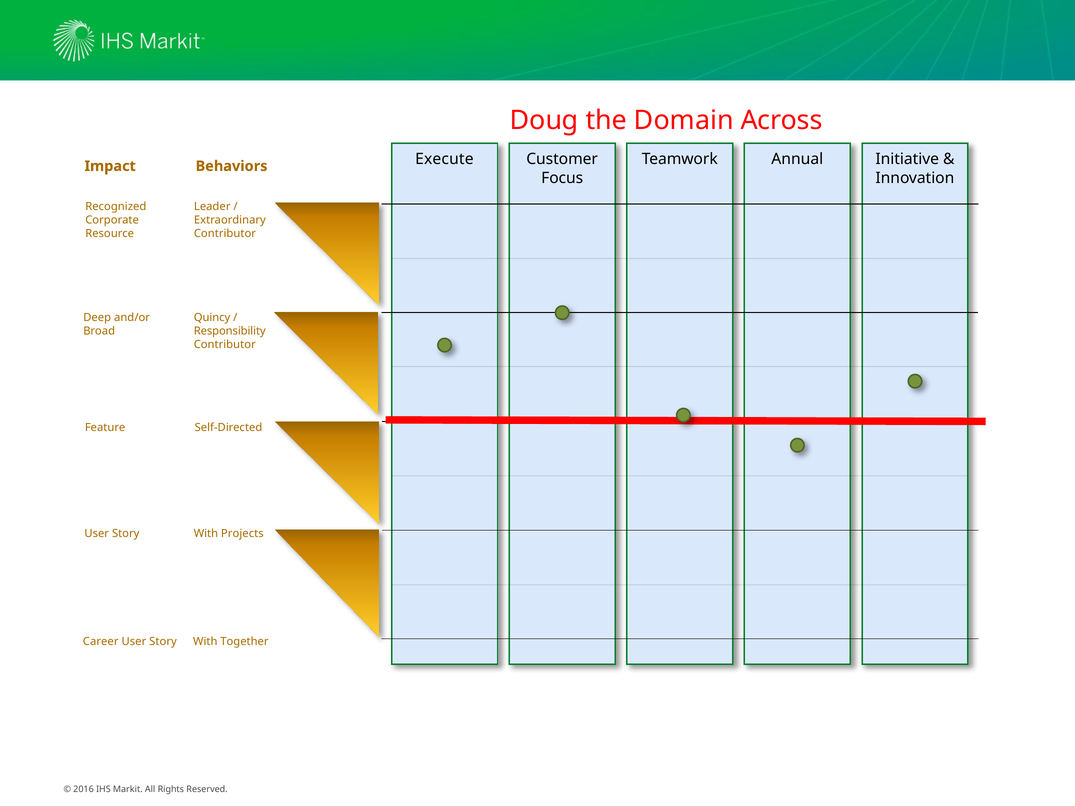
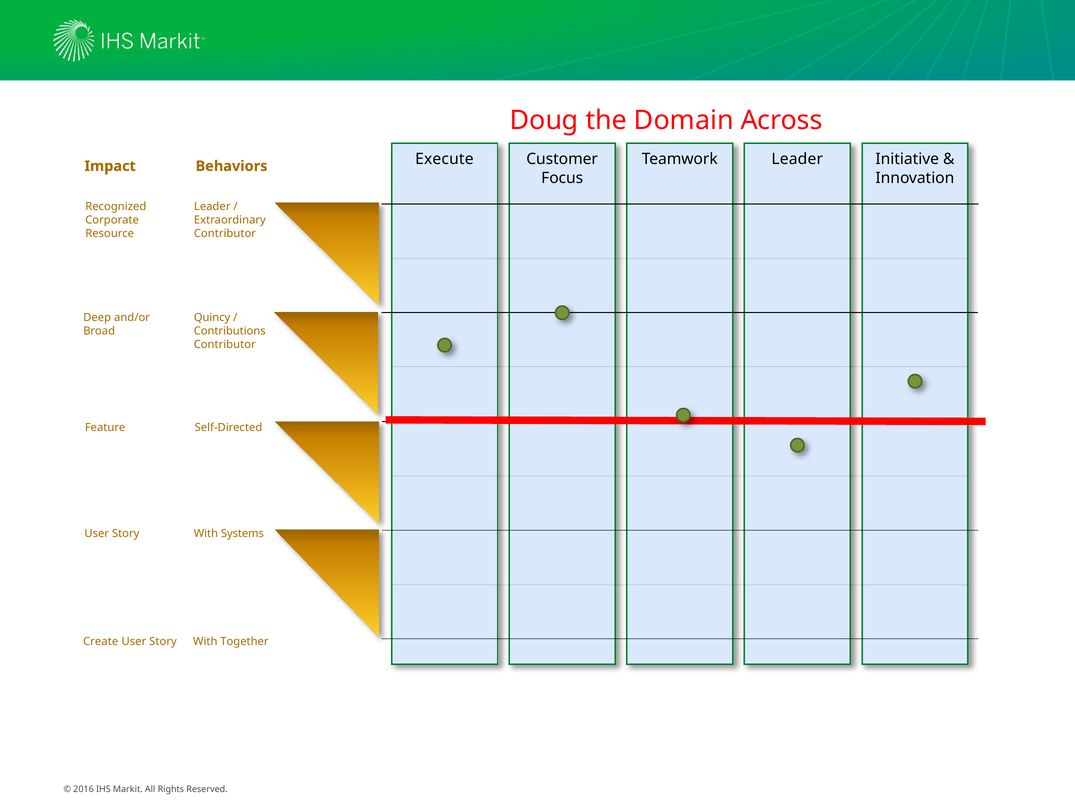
Teamwork Annual: Annual -> Leader (797, 159)
Responsibility: Responsibility -> Contributions (230, 331)
Projects: Projects -> Systems (242, 534)
Career: Career -> Create (101, 642)
